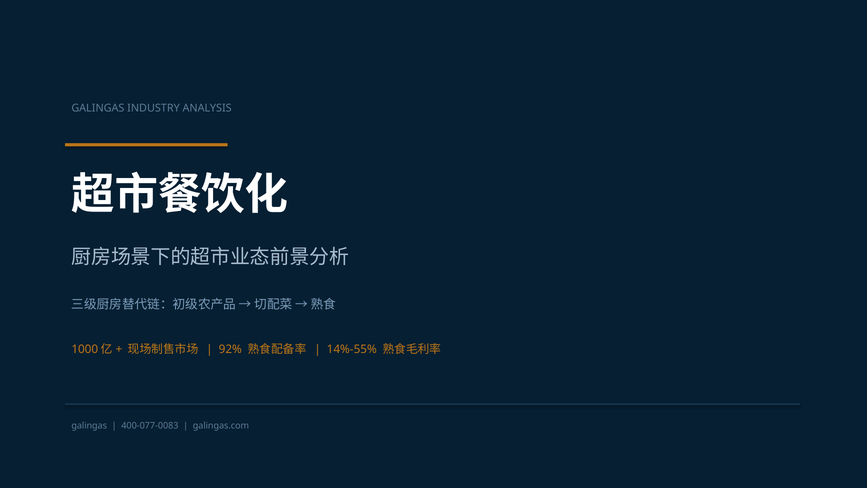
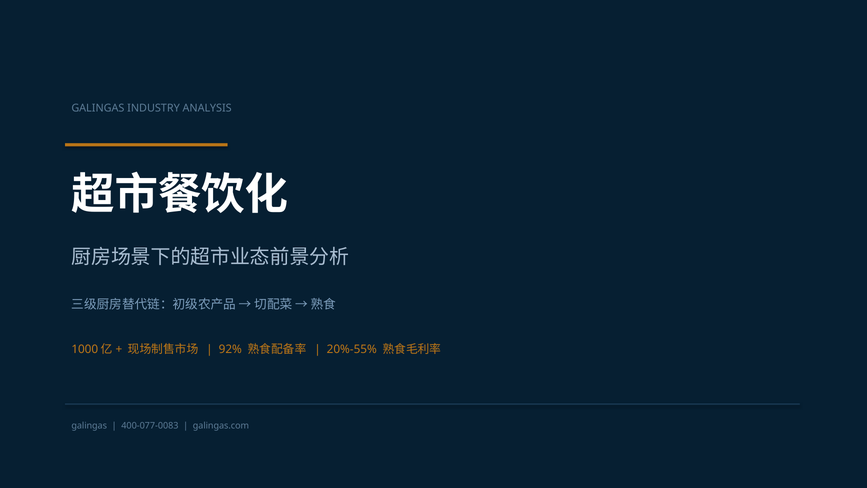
14%-55%: 14%-55% -> 20%-55% (352, 349)
